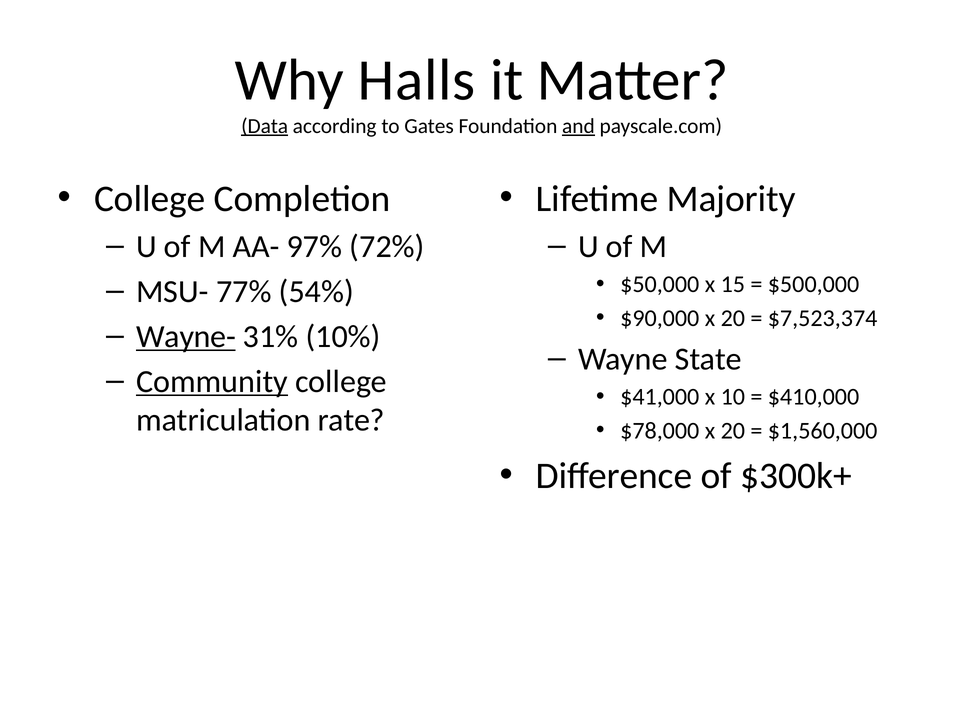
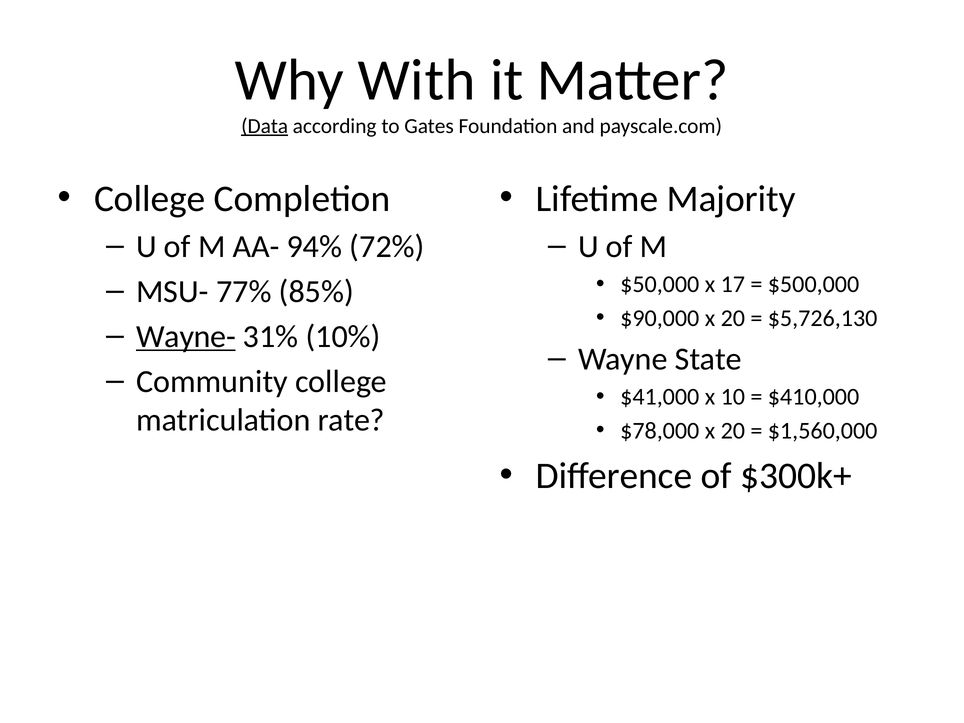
Halls: Halls -> With (417, 80)
and underline: present -> none (578, 126)
97%: 97% -> 94% (314, 246)
15: 15 -> 17 (733, 284)
54%: 54% -> 85% (316, 291)
$7,523,374: $7,523,374 -> $5,726,130 (823, 318)
Community underline: present -> none (212, 381)
